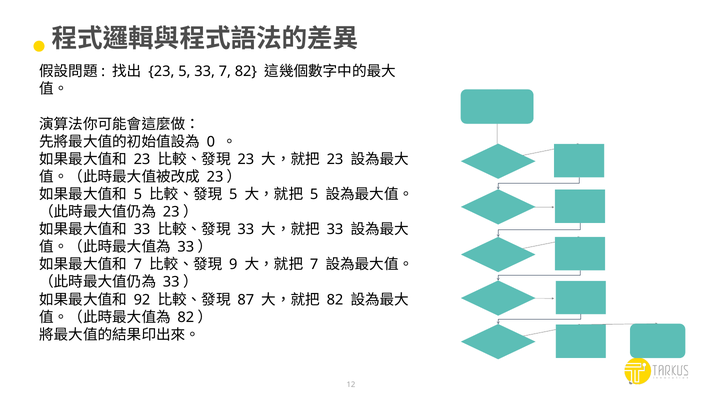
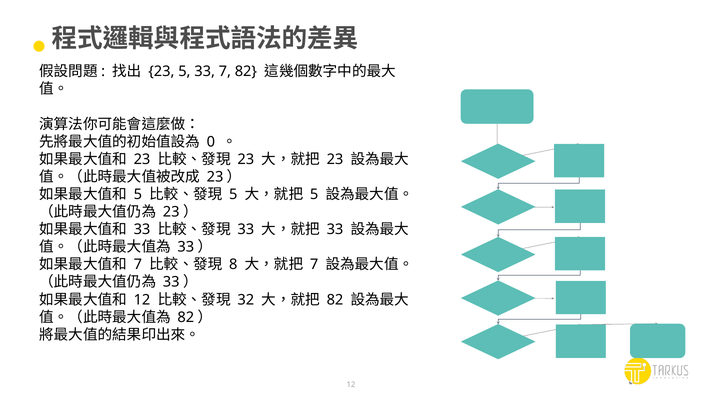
9: 9 -> 8 (233, 265)
92: 92 -> 12 (142, 300)
87: 87 -> 32 (246, 300)
